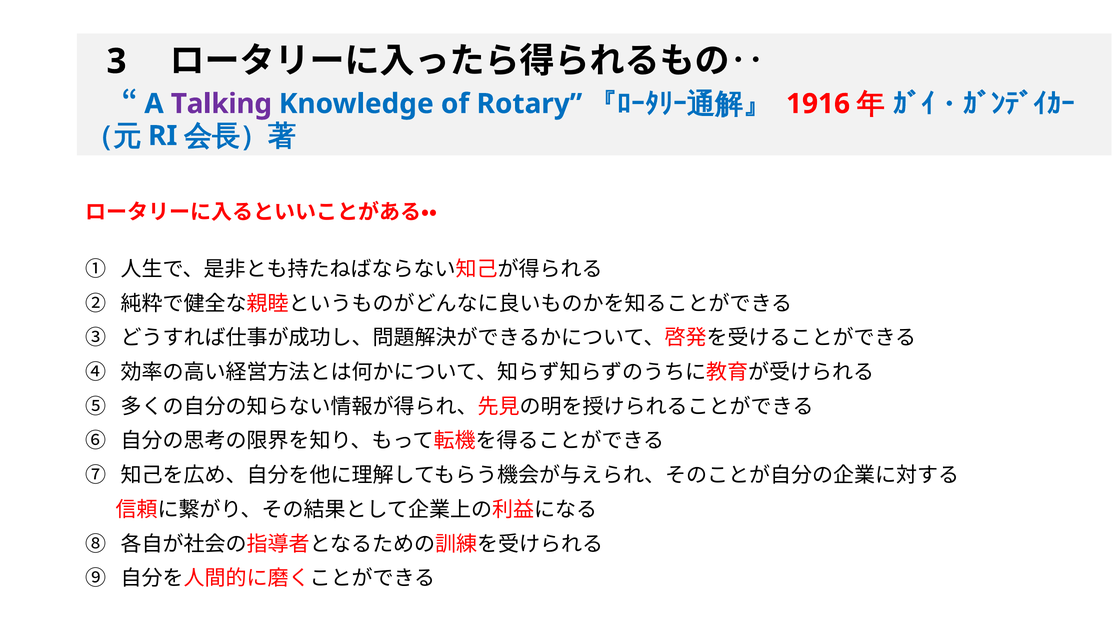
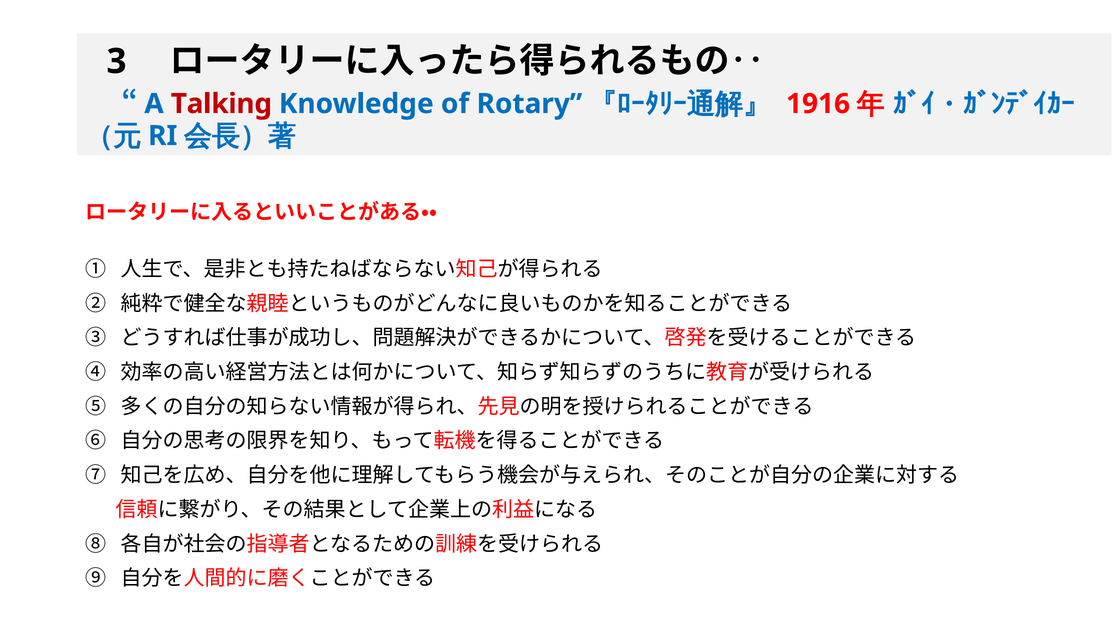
Talking colour: purple -> red (221, 104)
